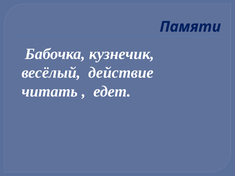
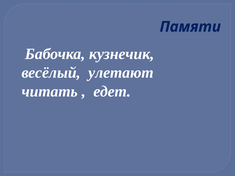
действие: действие -> улетают (121, 73)
